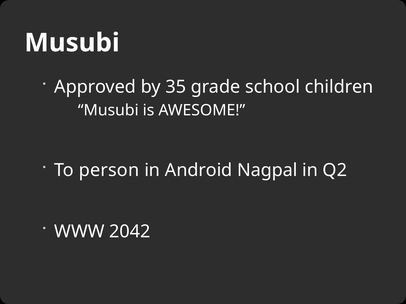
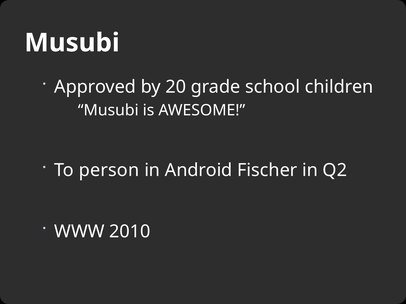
35: 35 -> 20 (176, 87)
Nagpal: Nagpal -> Fischer (267, 171)
2042: 2042 -> 2010 (130, 232)
